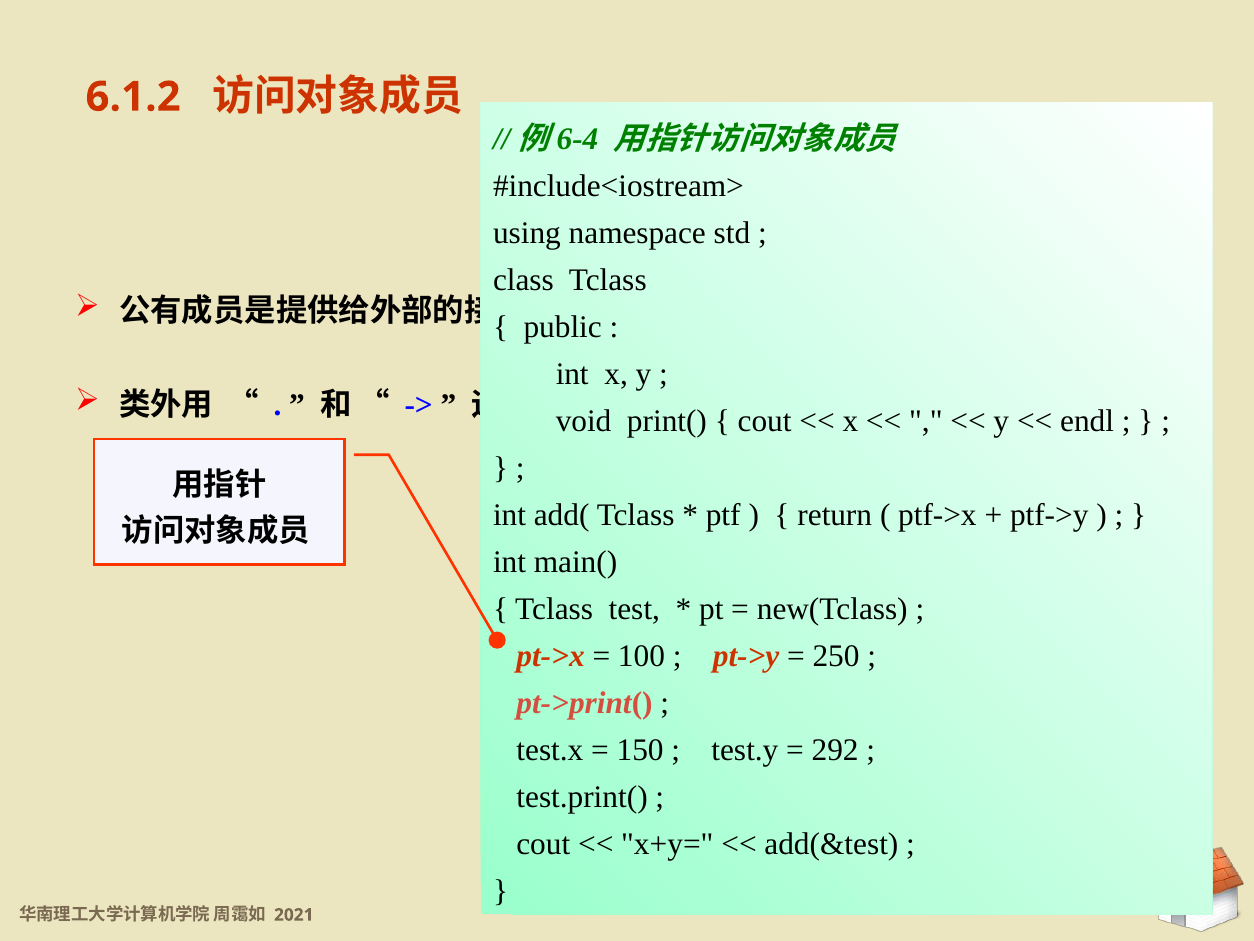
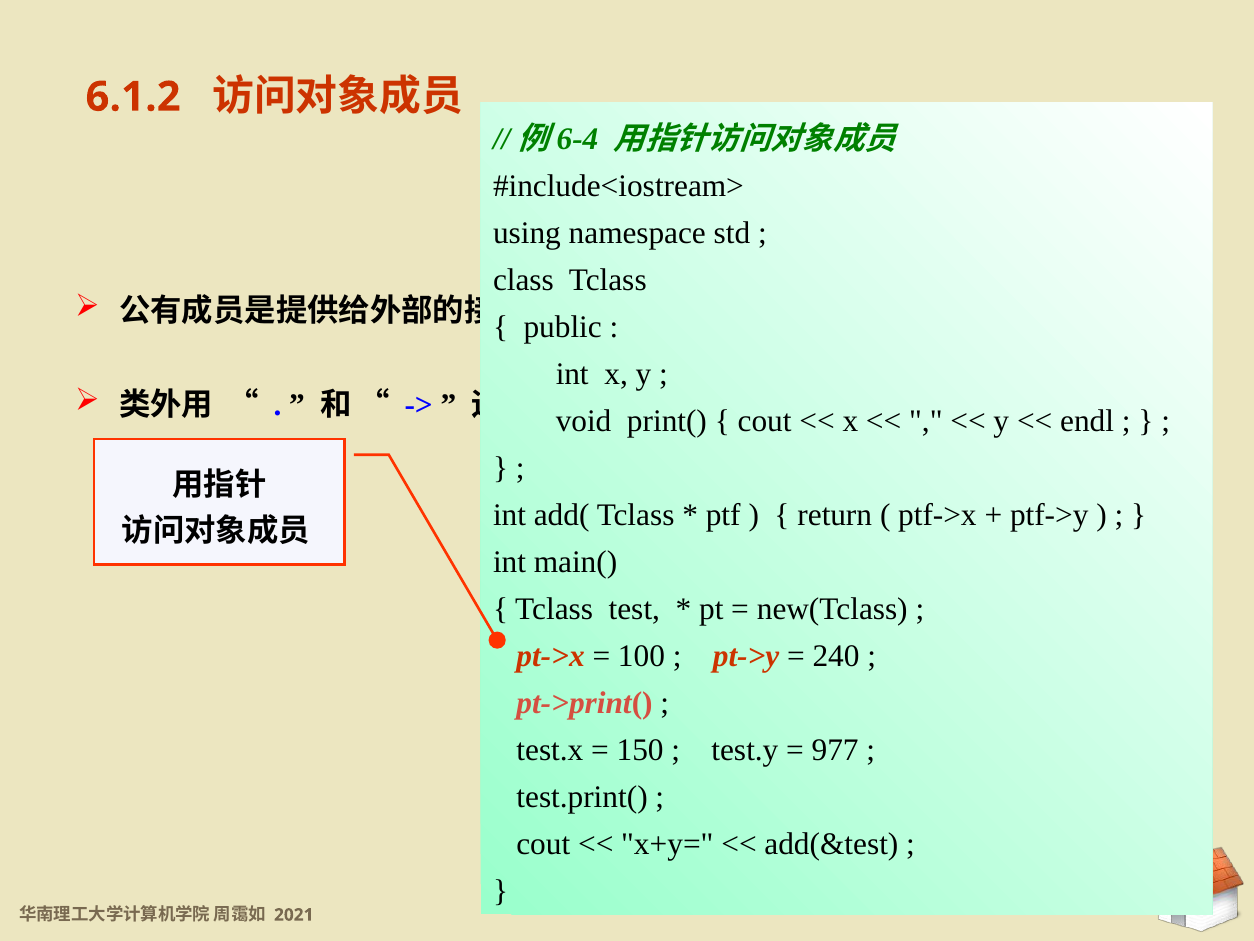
250: 250 -> 240 (836, 656)
292: 292 -> 977 (835, 750)
